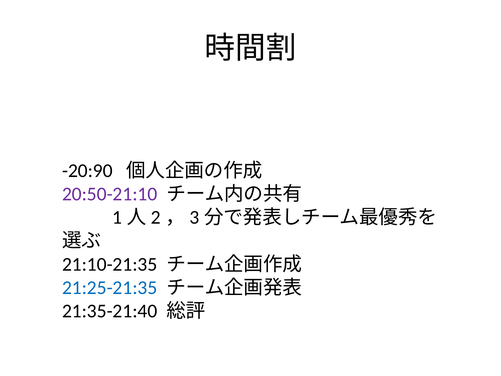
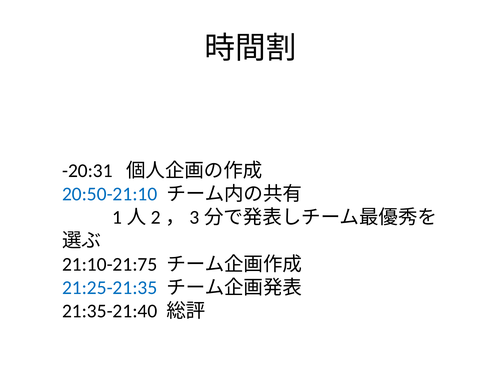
-20:90: -20:90 -> -20:31 (87, 170)
20:50-21:10 colour: purple -> blue (110, 194)
21:10-21:35: 21:10-21:35 -> 21:10-21:75 (110, 264)
